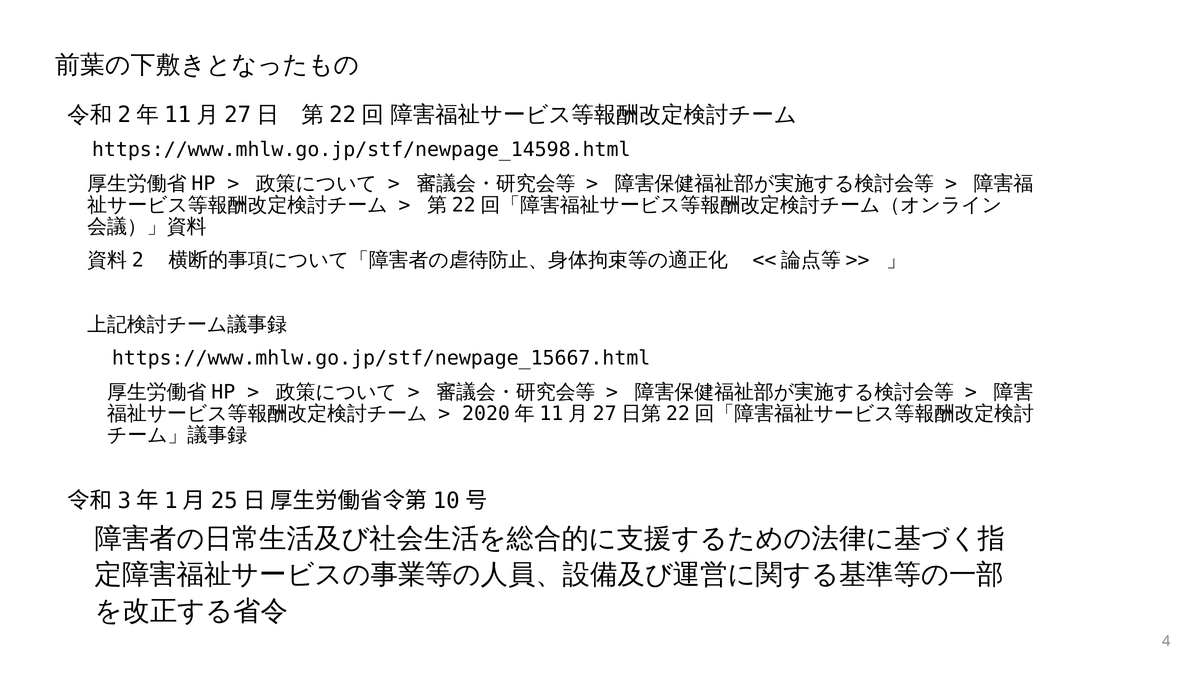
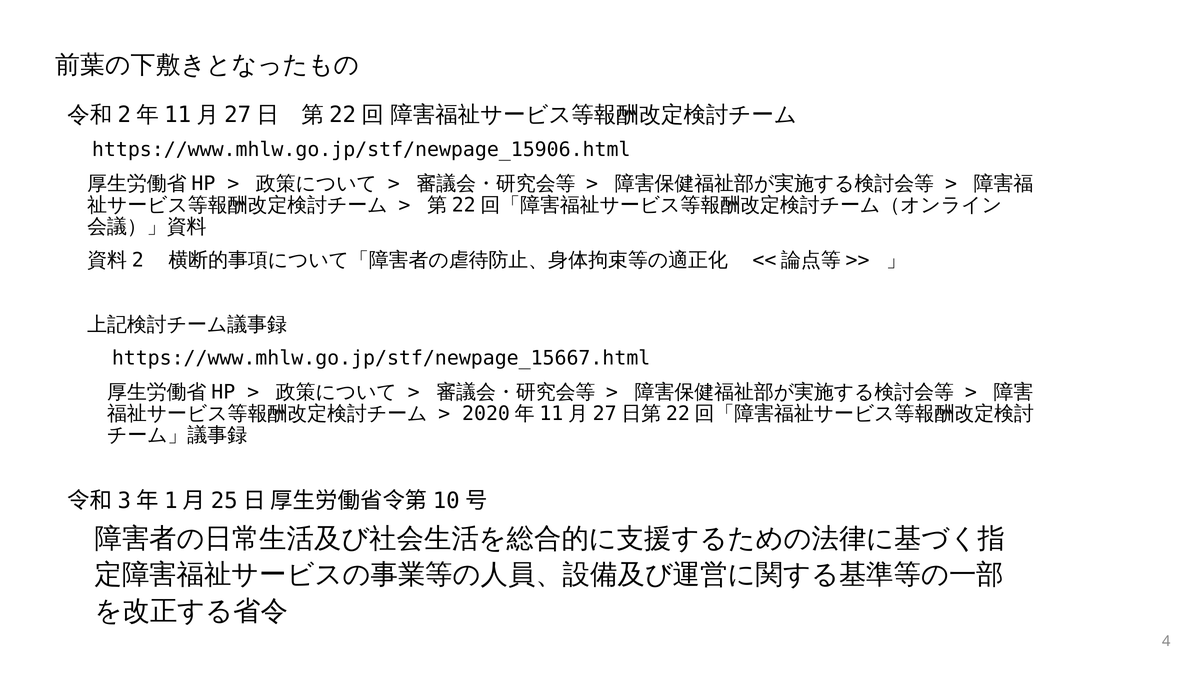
https://www.mhlw.go.jp/stf/newpage_14598.html: https://www.mhlw.go.jp/stf/newpage_14598.html -> https://www.mhlw.go.jp/stf/newpage_15906.html (361, 150)
